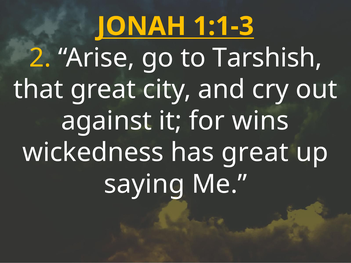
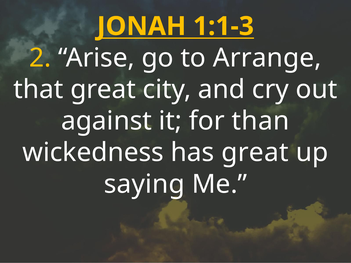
Tarshish: Tarshish -> Arrange (267, 58)
wins: wins -> than (261, 121)
